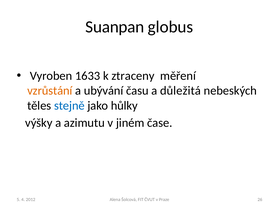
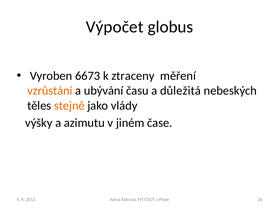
Suanpan: Suanpan -> Výpočet (115, 27)
1633: 1633 -> 6673 (88, 76)
stejně colour: blue -> orange (69, 106)
hůlky: hůlky -> vlády (124, 106)
